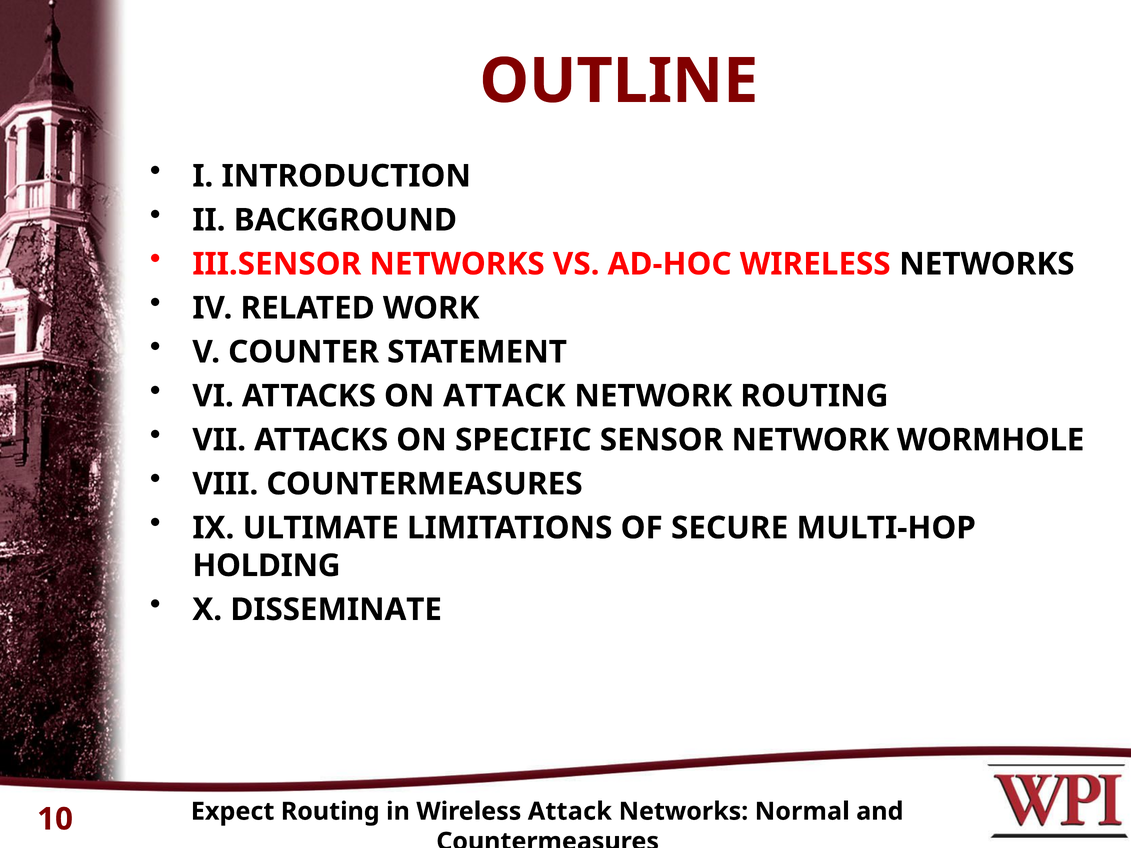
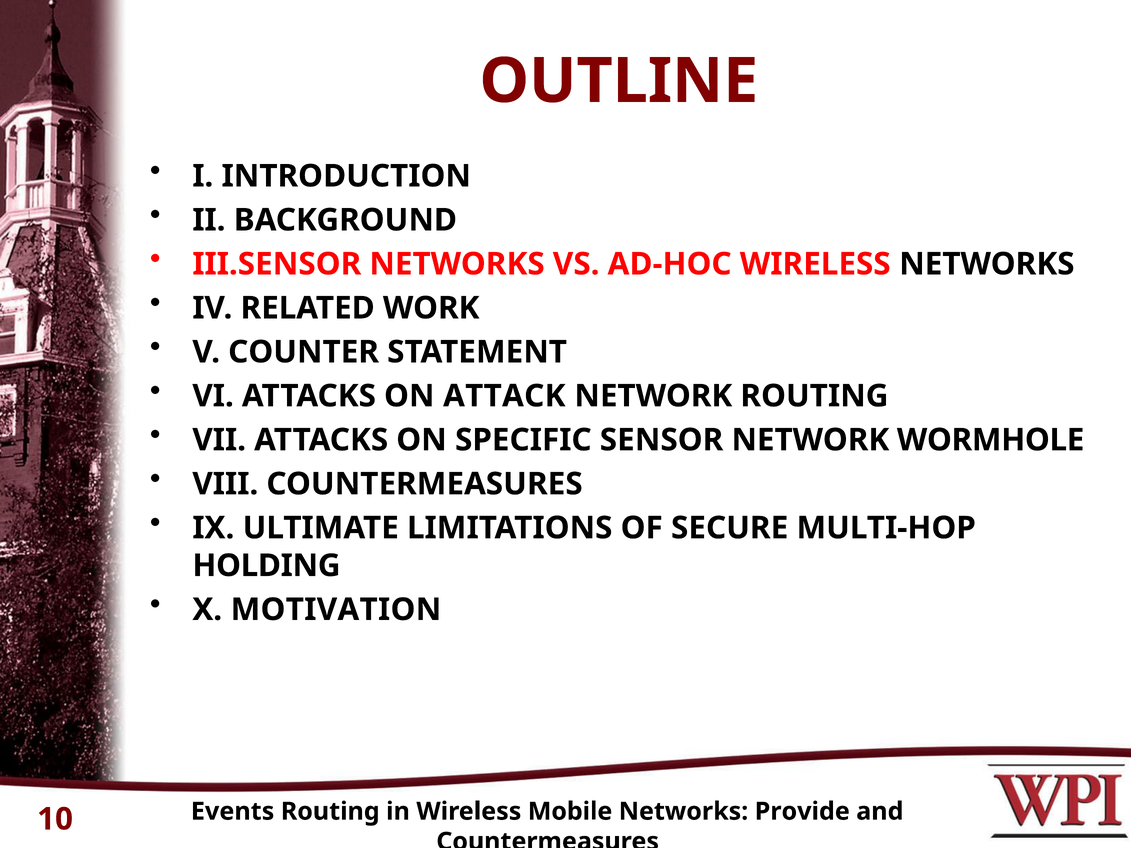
DISSEMINATE: DISSEMINATE -> MOTIVATION (336, 610)
Expect: Expect -> Events (233, 812)
Wireless Attack: Attack -> Mobile (570, 812)
Normal: Normal -> Provide (802, 812)
